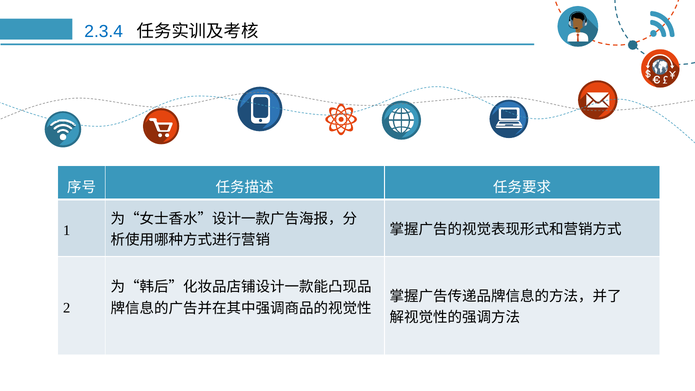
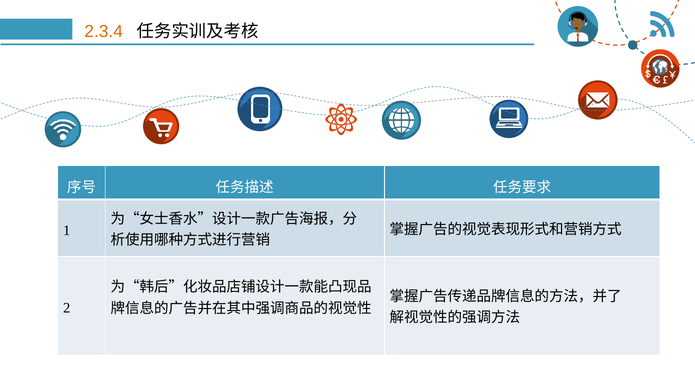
2.3.4 colour: blue -> orange (104, 31)
